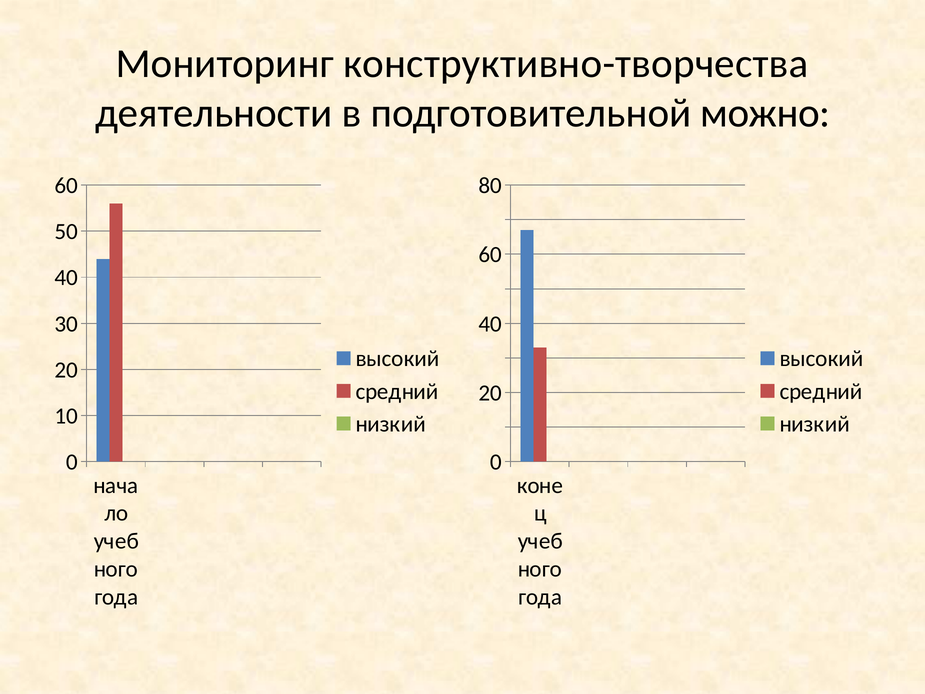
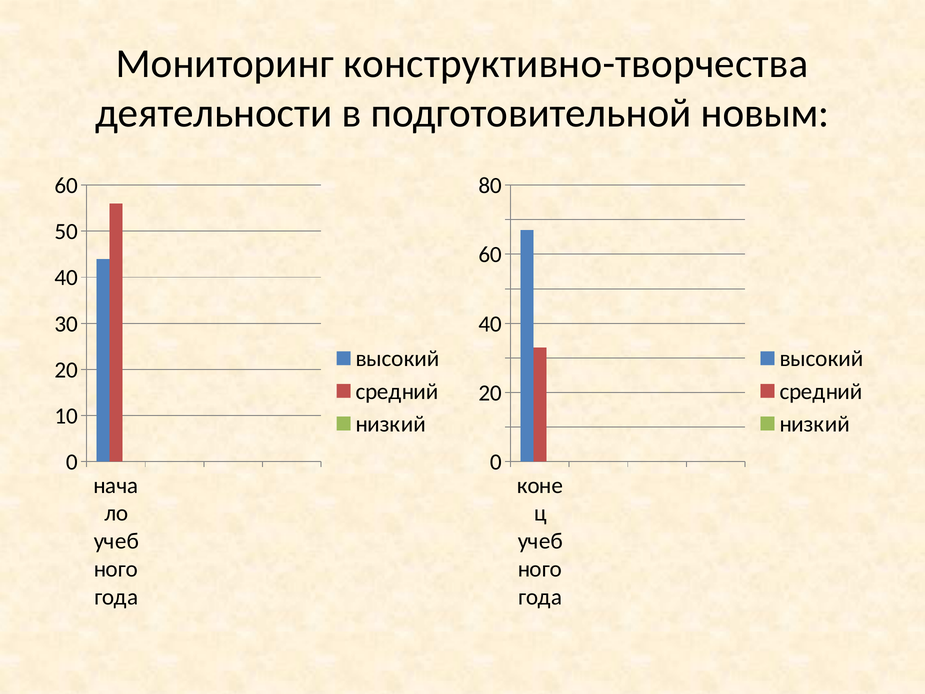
можно: можно -> новым (765, 113)
